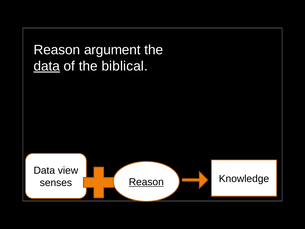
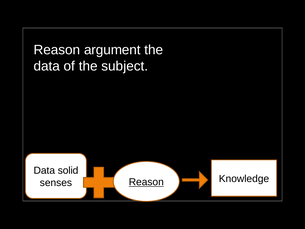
data underline: present -> none (47, 66)
biblical: biblical -> subject (125, 66)
view: view -> solid (68, 170)
